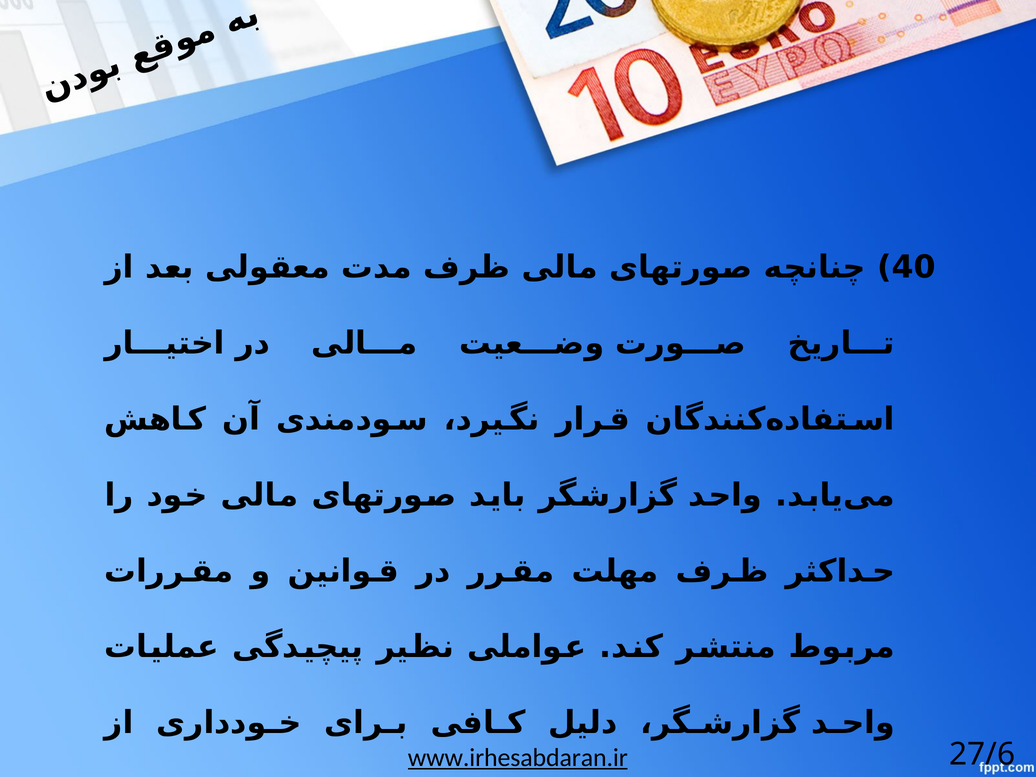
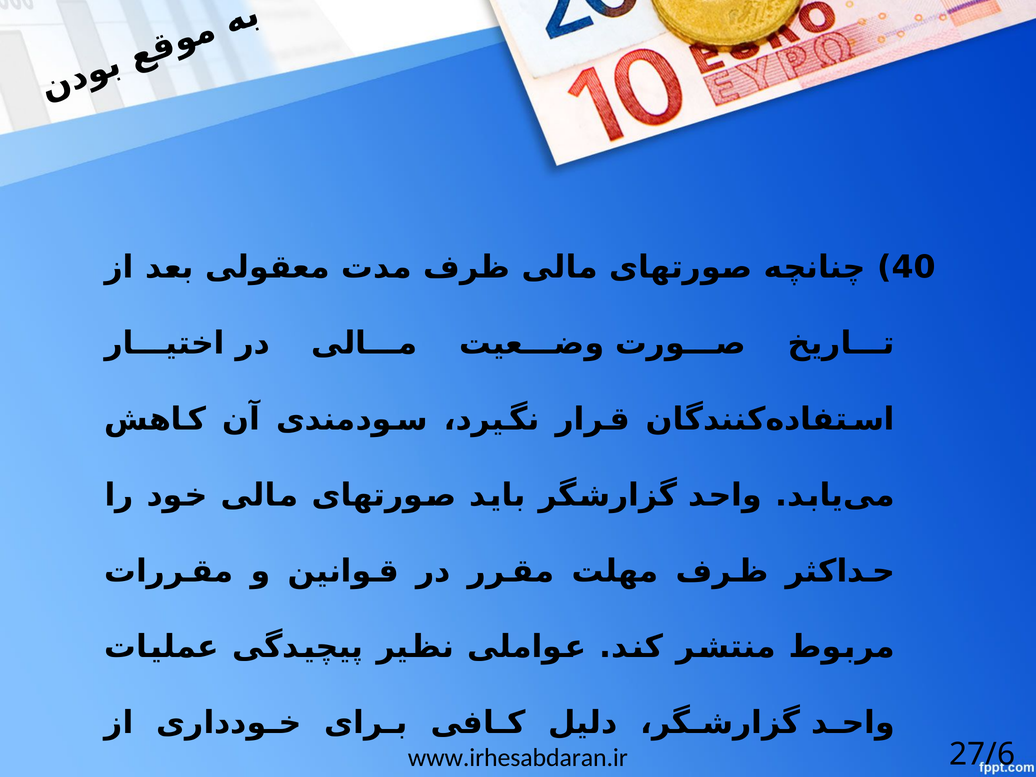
www.irhesabdaran.ir underline: present -> none (518, 758)
